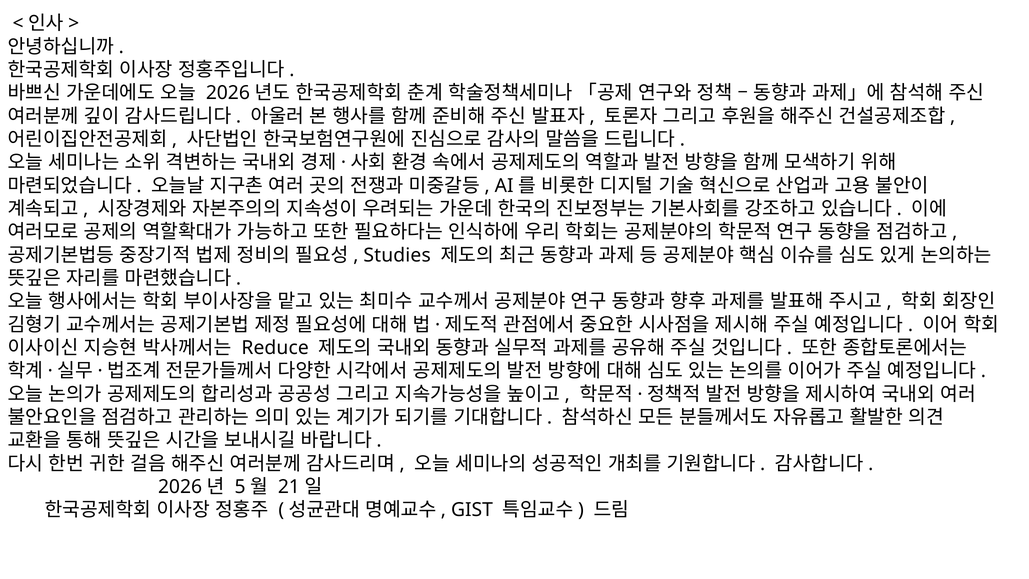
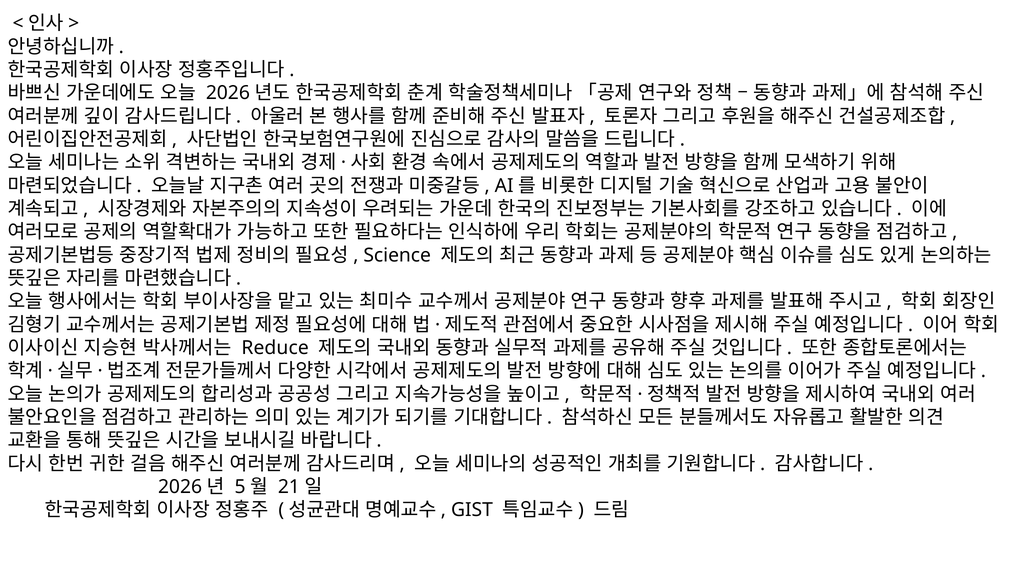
Studies: Studies -> Science (397, 255)
